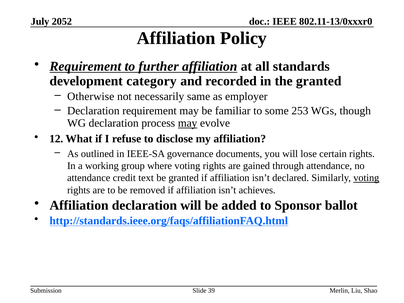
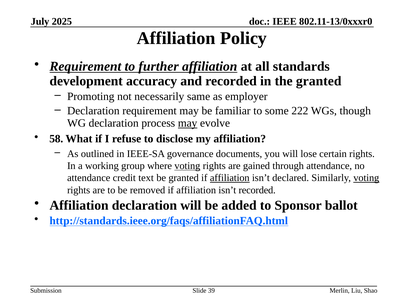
2052: 2052 -> 2025 (62, 22)
category: category -> accuracy (152, 81)
Otherwise: Otherwise -> Promoting (91, 97)
253: 253 -> 222 (300, 111)
12: 12 -> 58 (56, 139)
voting underline: none -> present (187, 166)
affiliation underline: none -> present (230, 178)
isn’t achieves: achieves -> recorded (257, 190)
